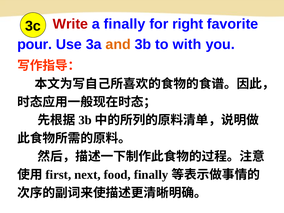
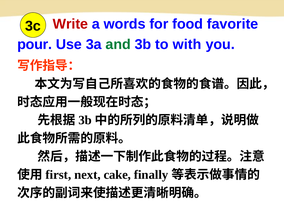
a finally: finally -> words (125, 24)
right: right -> food (188, 24)
and colour: orange -> green (118, 45)
food: food -> cake (117, 175)
